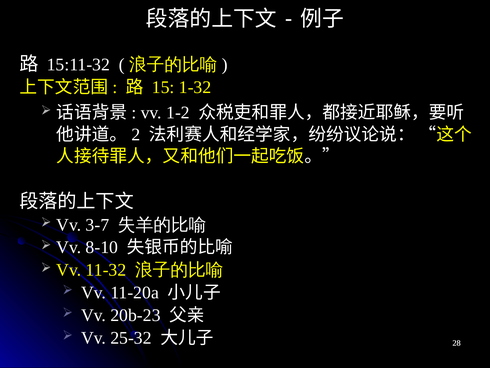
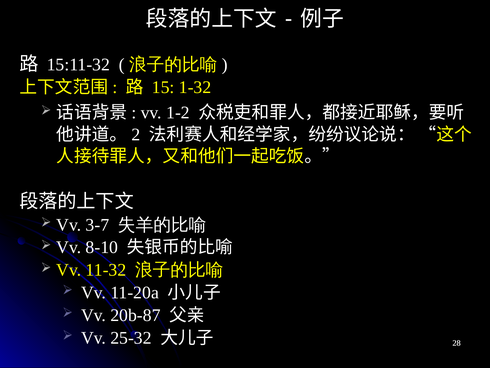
20b-23: 20b-23 -> 20b-87 (135, 315)
